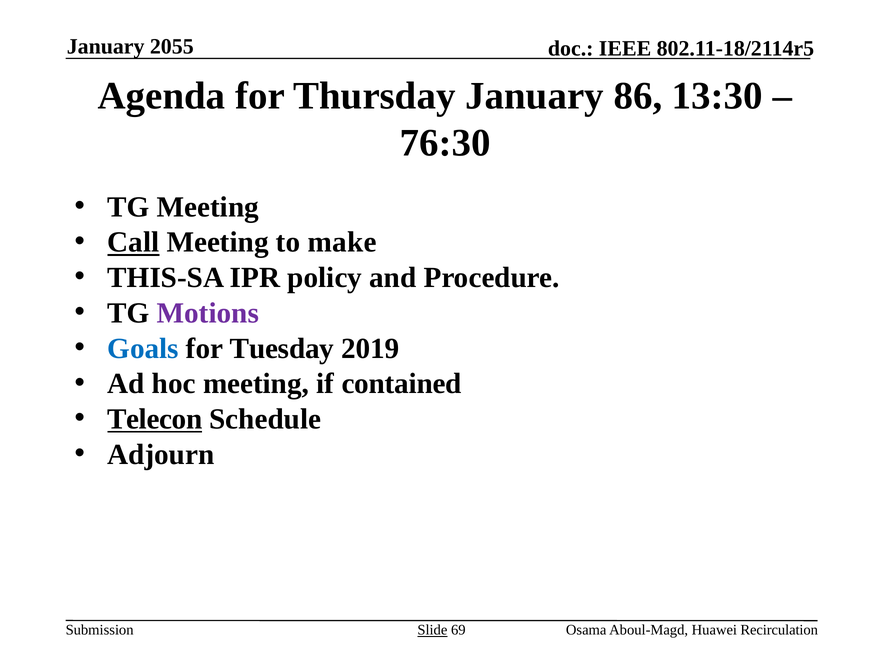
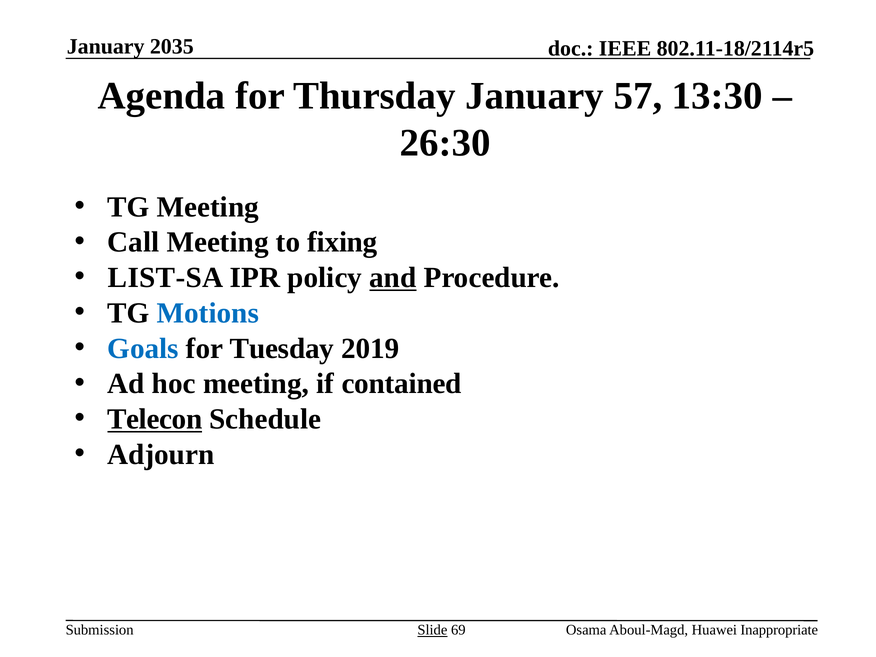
2055: 2055 -> 2035 (172, 46)
86: 86 -> 57 (638, 96)
76:30: 76:30 -> 26:30 (445, 143)
Call underline: present -> none (133, 242)
make: make -> fixing (342, 242)
THIS-SA: THIS-SA -> LIST-SA (166, 278)
and underline: none -> present (393, 278)
Motions colour: purple -> blue (208, 313)
Recirculation: Recirculation -> Inappropriate (779, 630)
